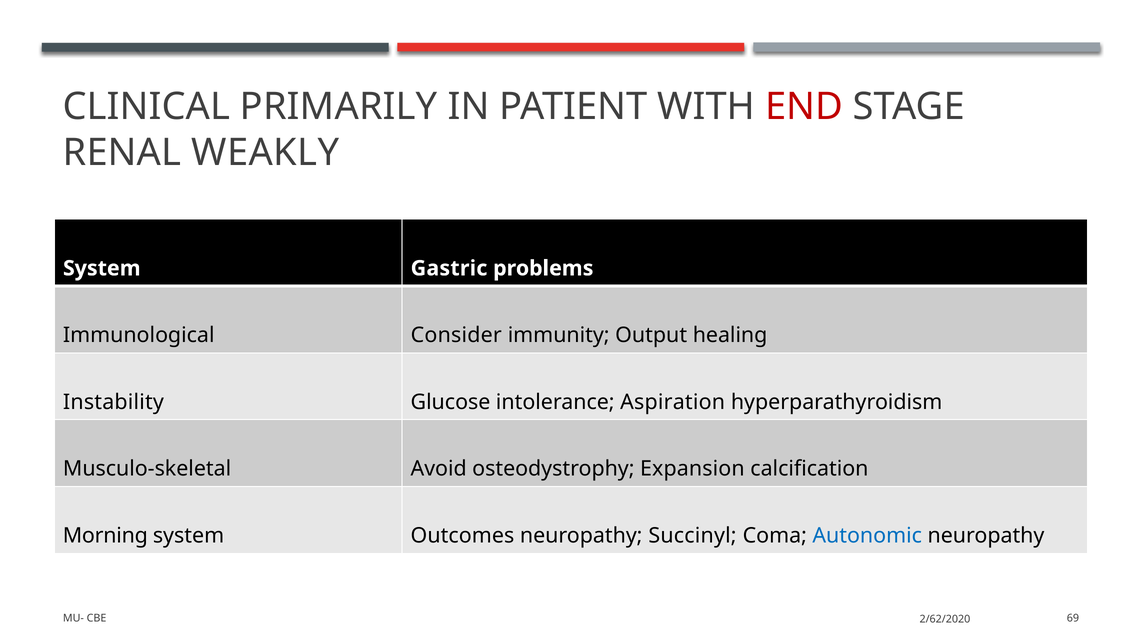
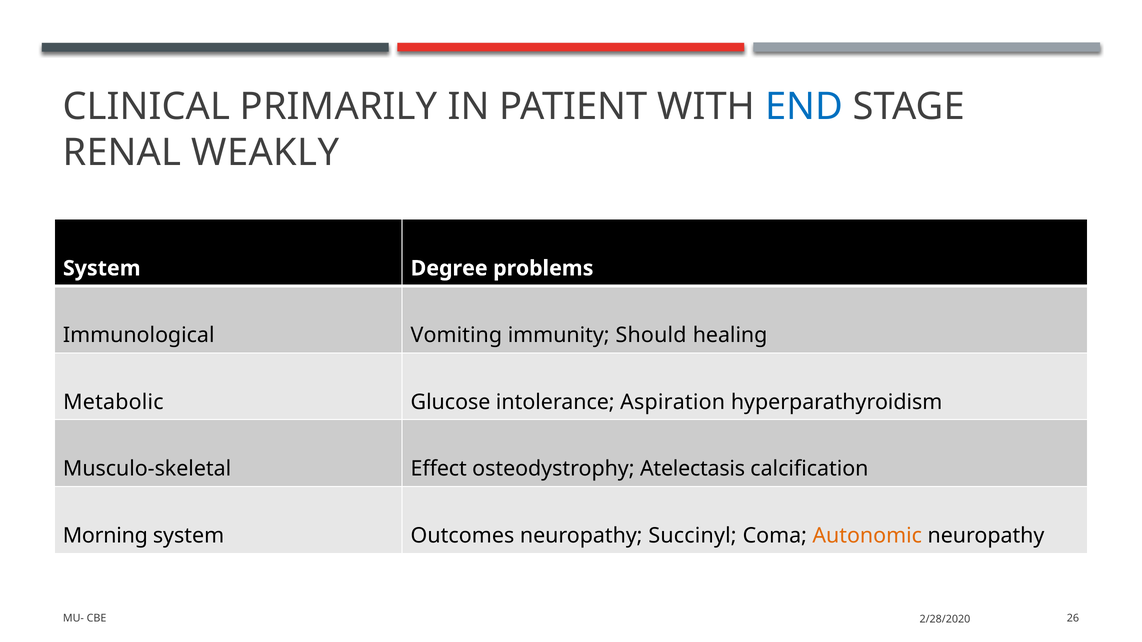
END colour: red -> blue (804, 107)
Gastric: Gastric -> Degree (449, 268)
Consider: Consider -> Vomiting (456, 335)
Output: Output -> Should (651, 335)
Instability: Instability -> Metabolic (113, 402)
Avoid: Avoid -> Effect (439, 469)
Expansion: Expansion -> Atelectasis (693, 469)
Autonomic colour: blue -> orange (867, 536)
69: 69 -> 26 (1073, 619)
2/62/2020: 2/62/2020 -> 2/28/2020 (945, 620)
